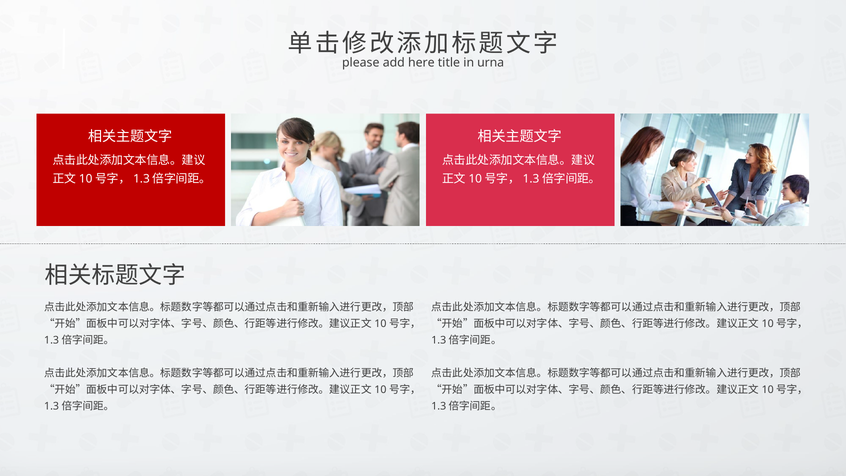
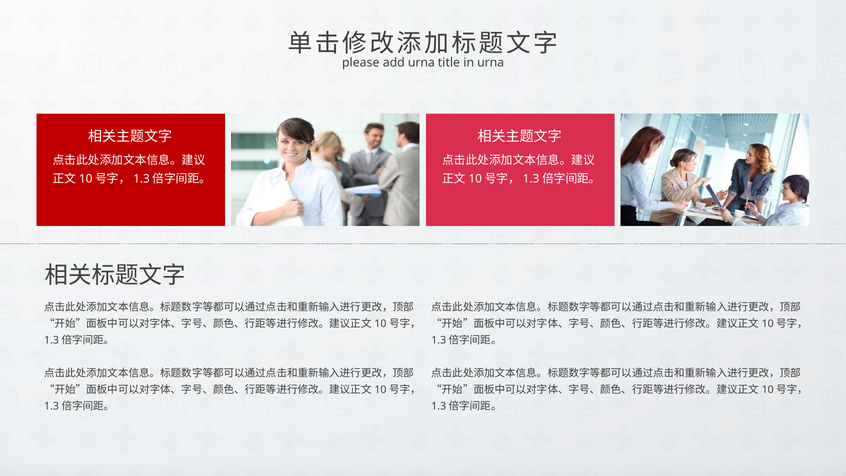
add here: here -> urna (421, 63)
